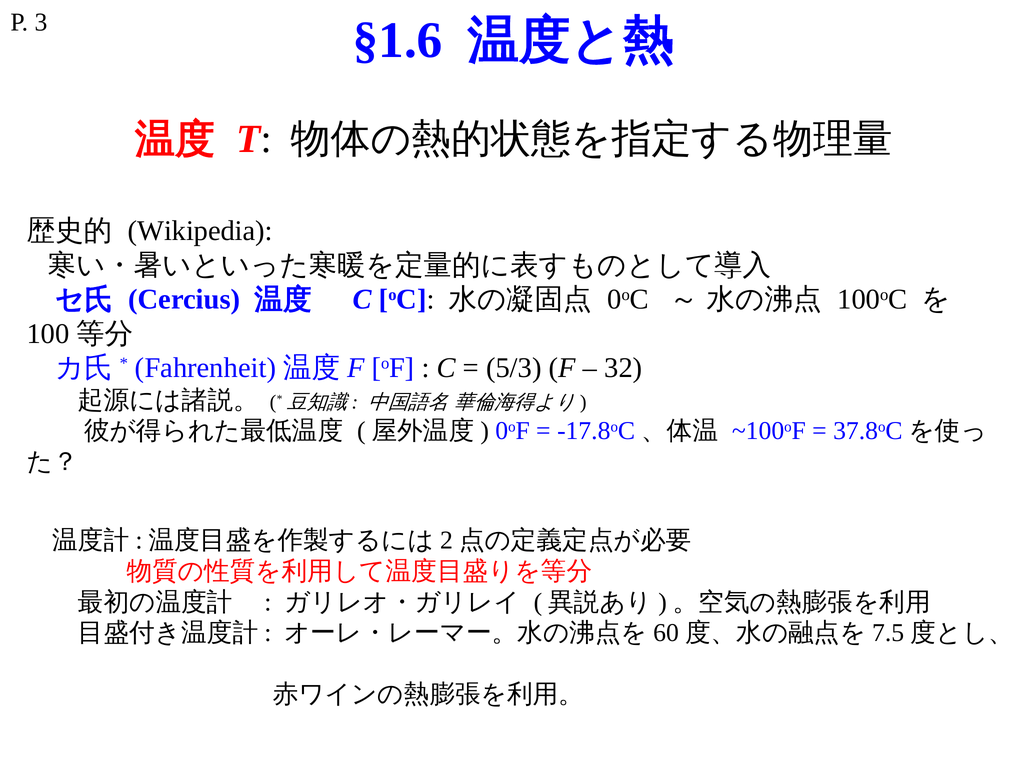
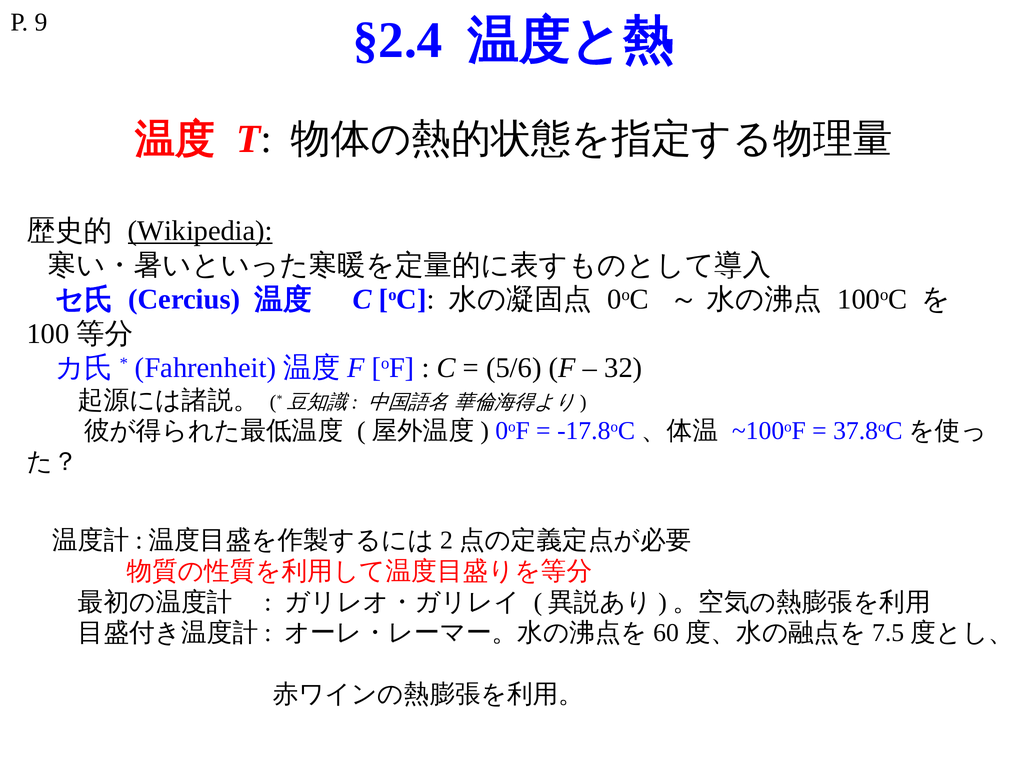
3: 3 -> 9 (41, 22)
§1.6: §1.6 -> §2.4 (398, 40)
Wikipedia underline: none -> present (200, 231)
5/3: 5/3 -> 5/6 (514, 368)
